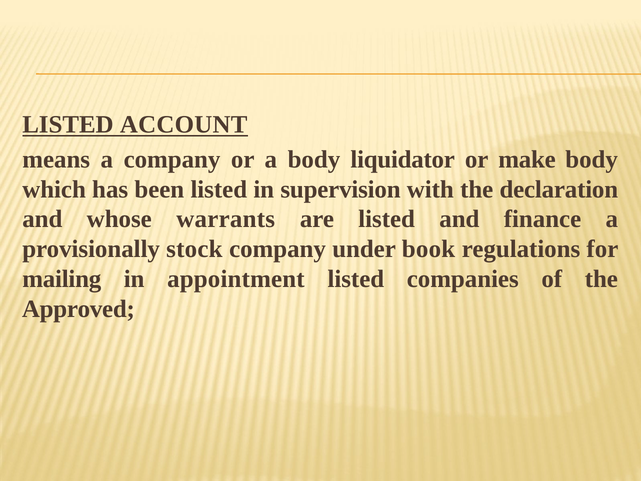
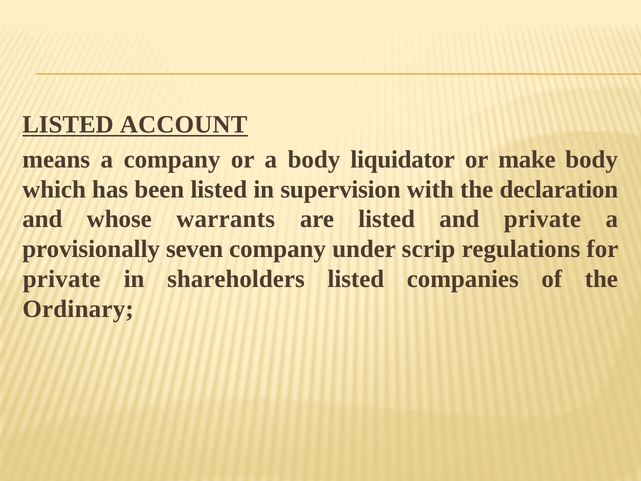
and finance: finance -> private (542, 219)
stock: stock -> seven (195, 249)
book: book -> scrip (429, 249)
mailing: mailing -> private (62, 279)
appointment: appointment -> shareholders (236, 279)
Approved: Approved -> Ordinary (78, 309)
